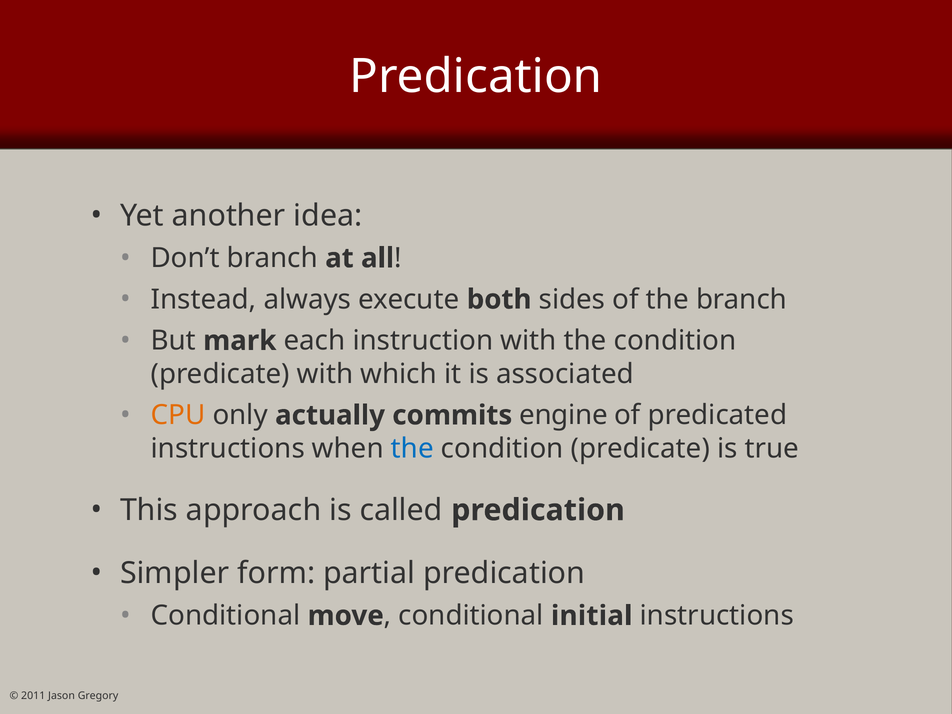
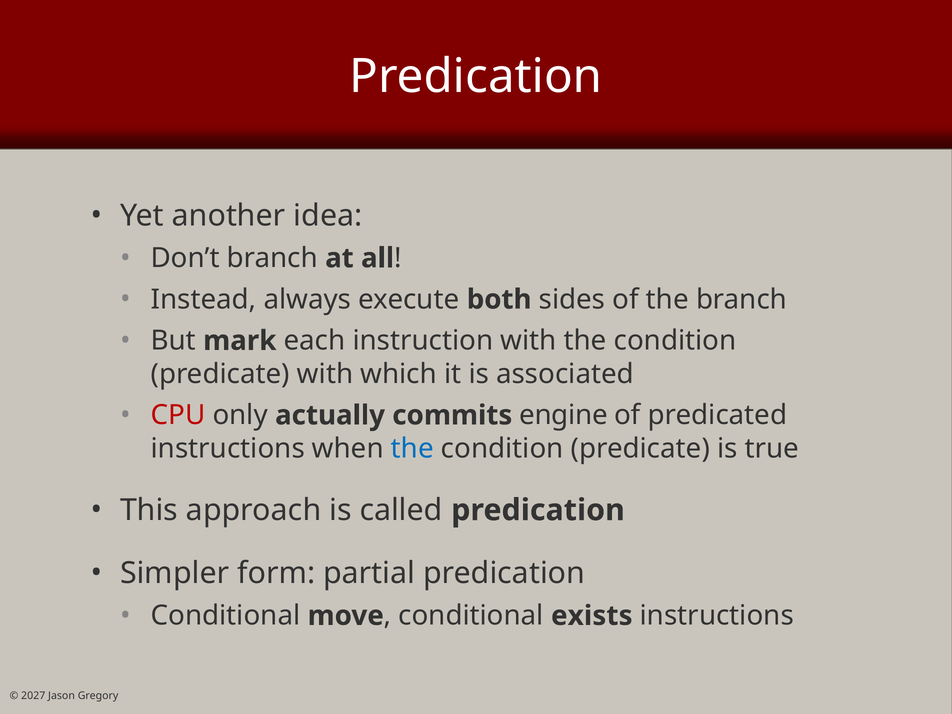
CPU colour: orange -> red (178, 415)
initial: initial -> exists (592, 616)
2011: 2011 -> 2027 (33, 696)
